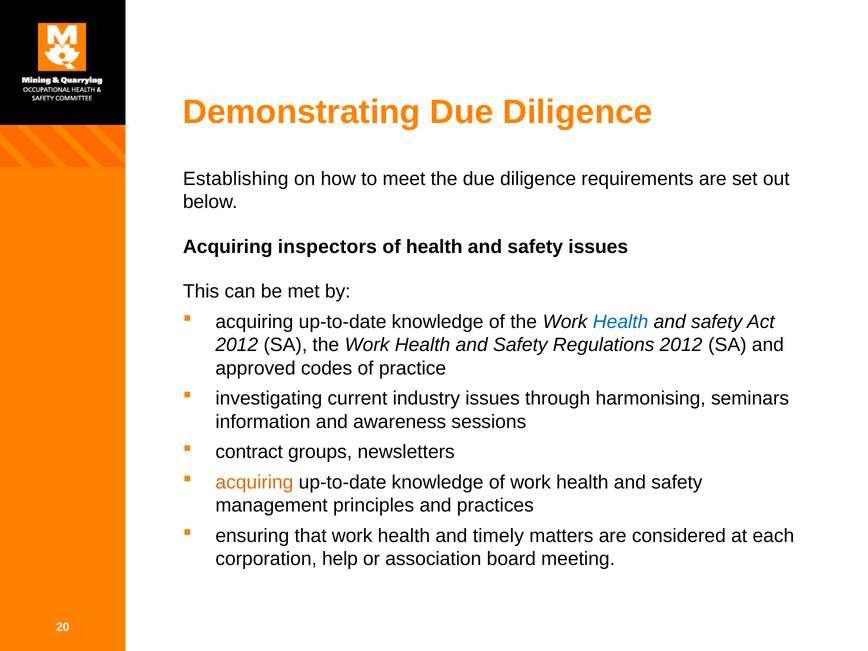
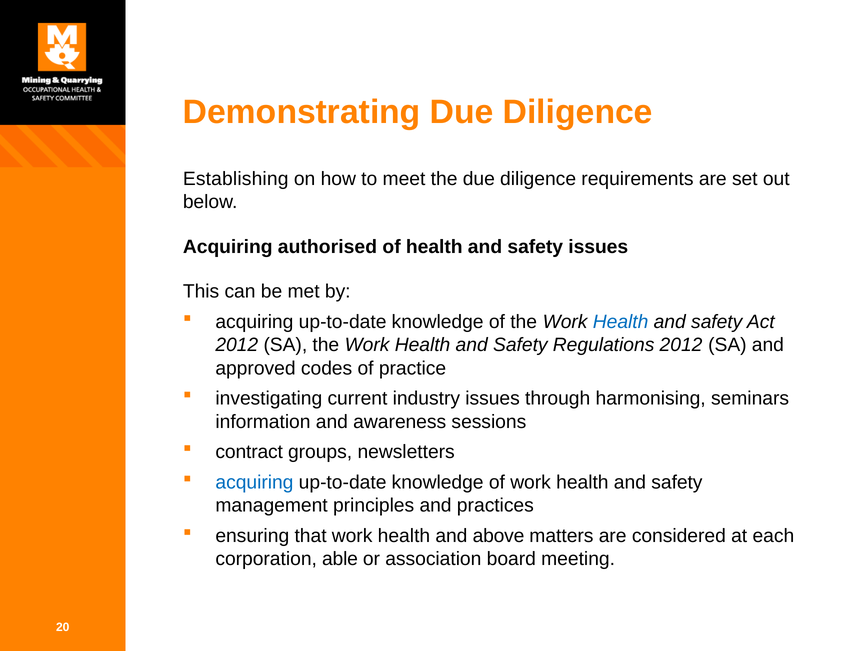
inspectors: inspectors -> authorised (327, 247)
acquiring colour: orange -> blue (254, 482)
timely: timely -> above (499, 536)
help: help -> able (340, 559)
